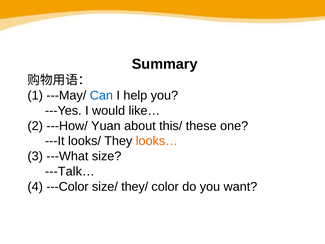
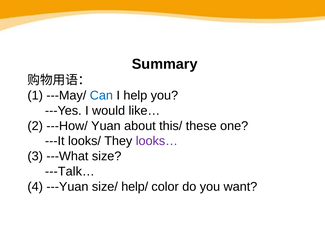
looks… colour: orange -> purple (157, 141)
---Color: ---Color -> ---Yuan (67, 186)
they/: they/ -> help/ (135, 186)
